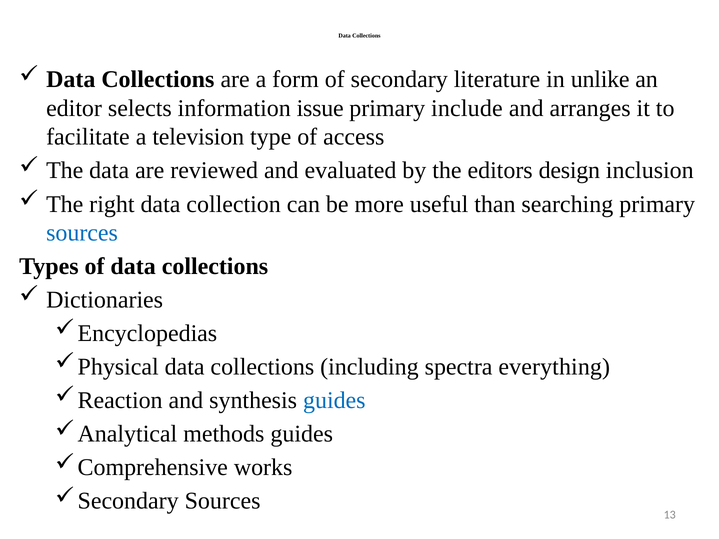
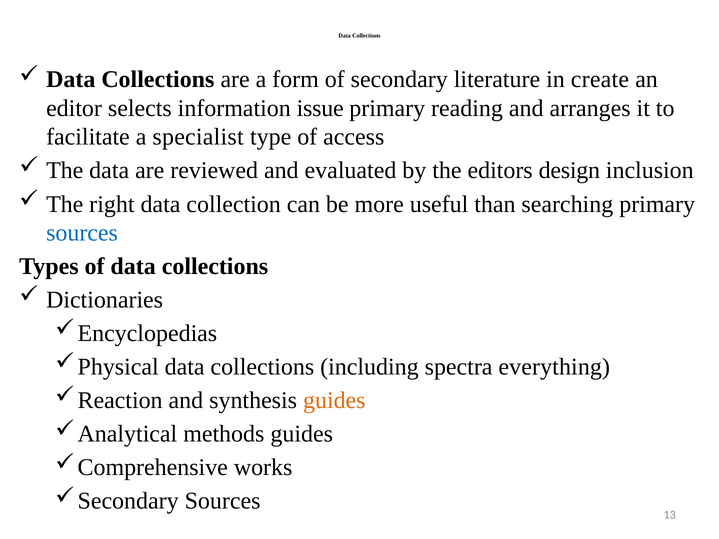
unlike: unlike -> create (600, 80)
include: include -> reading (467, 108)
television: television -> specialist (198, 137)
guides colour: blue -> orange (334, 401)
